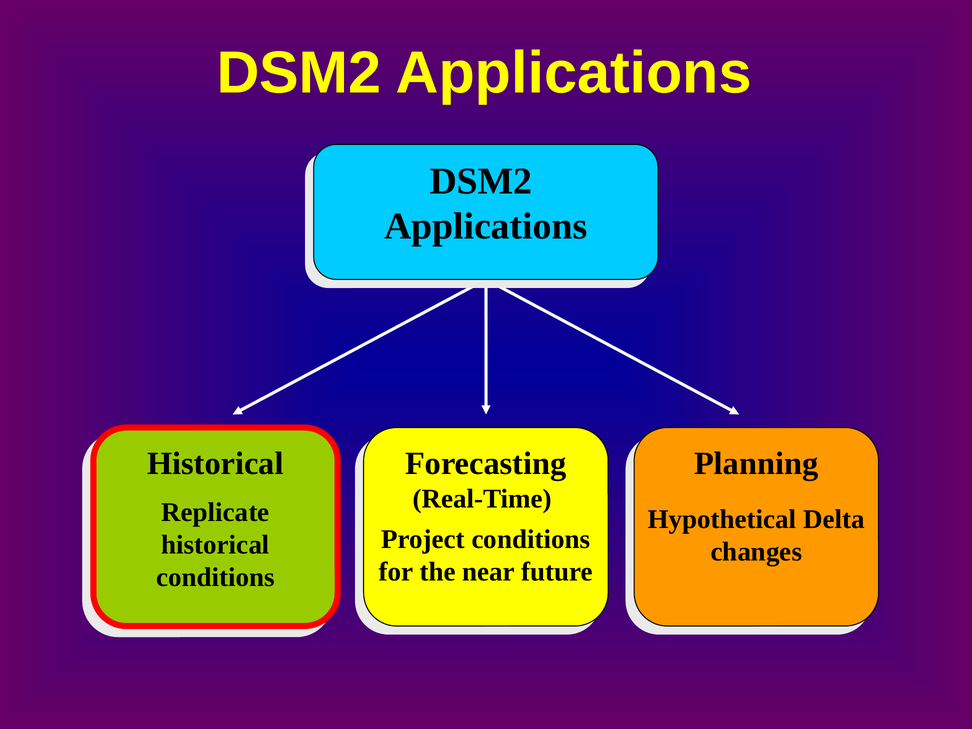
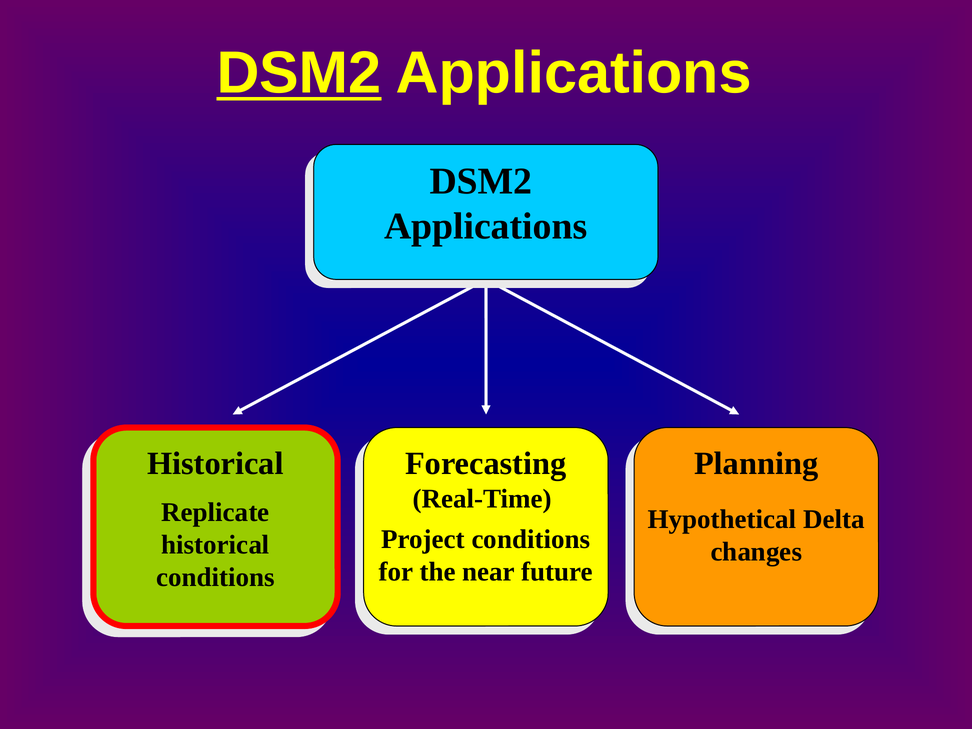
DSM2 underline: none -> present (299, 73)
